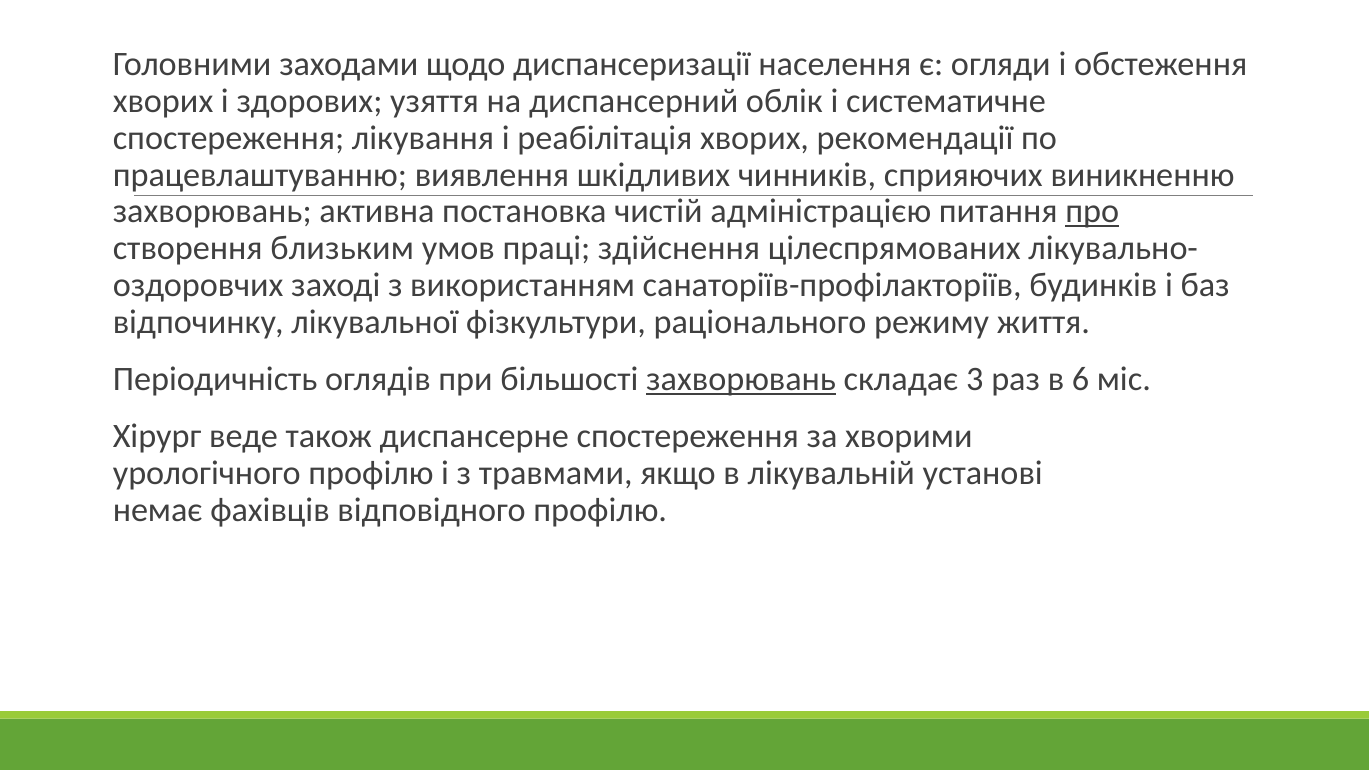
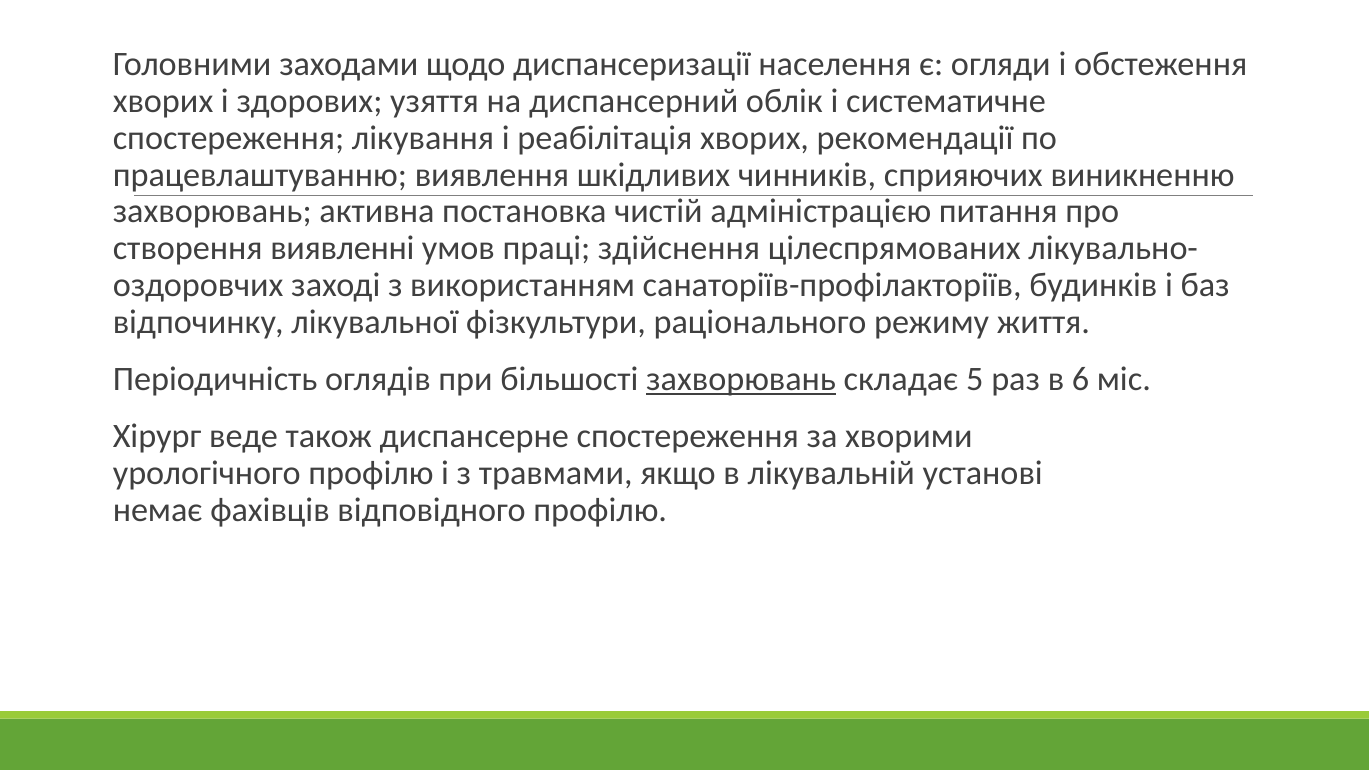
про underline: present -> none (1092, 212)
близьким: близьким -> виявленні (342, 249)
3: 3 -> 5 (975, 379)
